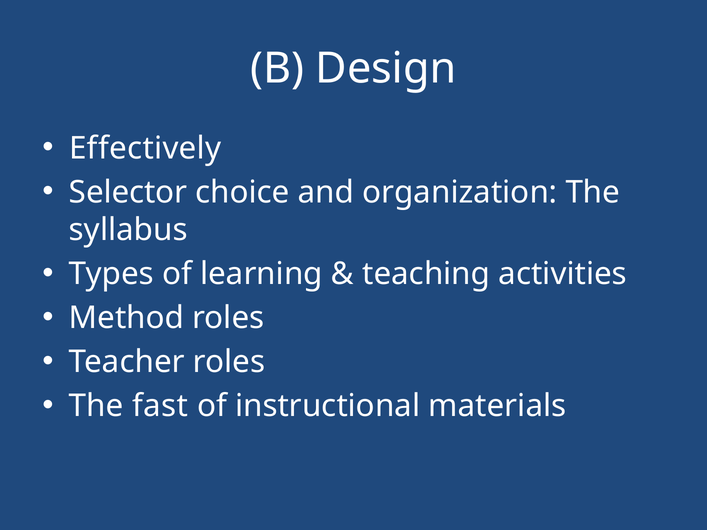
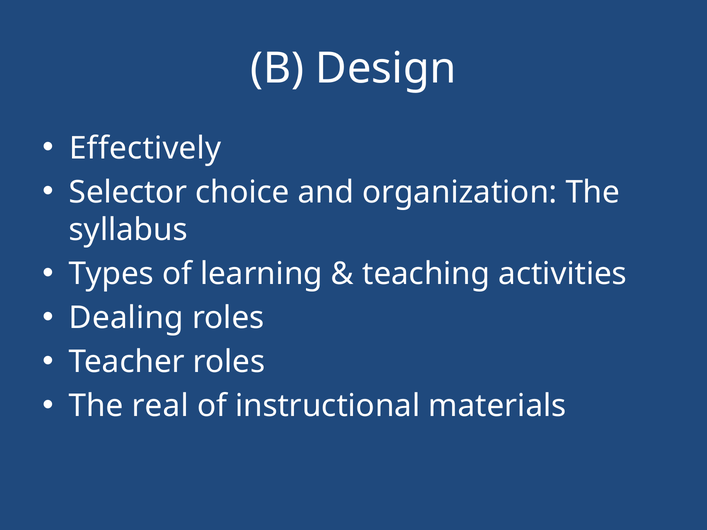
Method: Method -> Dealing (126, 318)
fast: fast -> real (160, 406)
